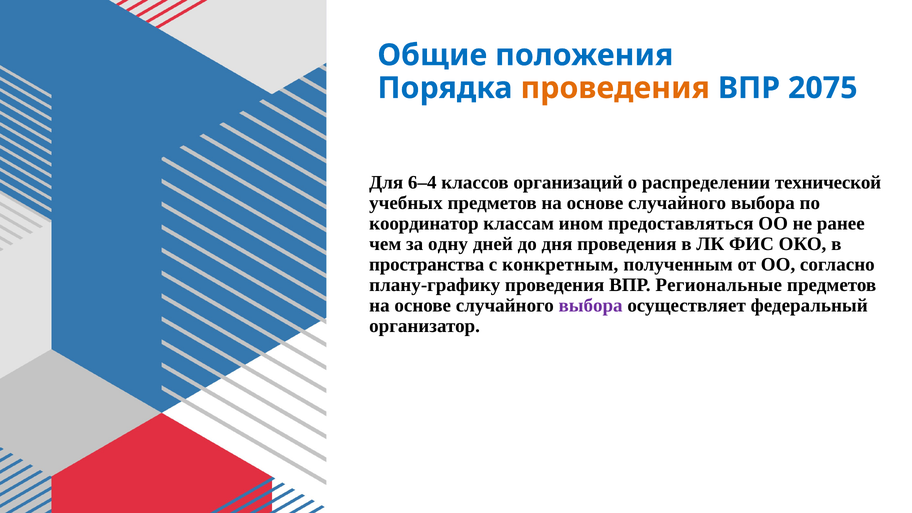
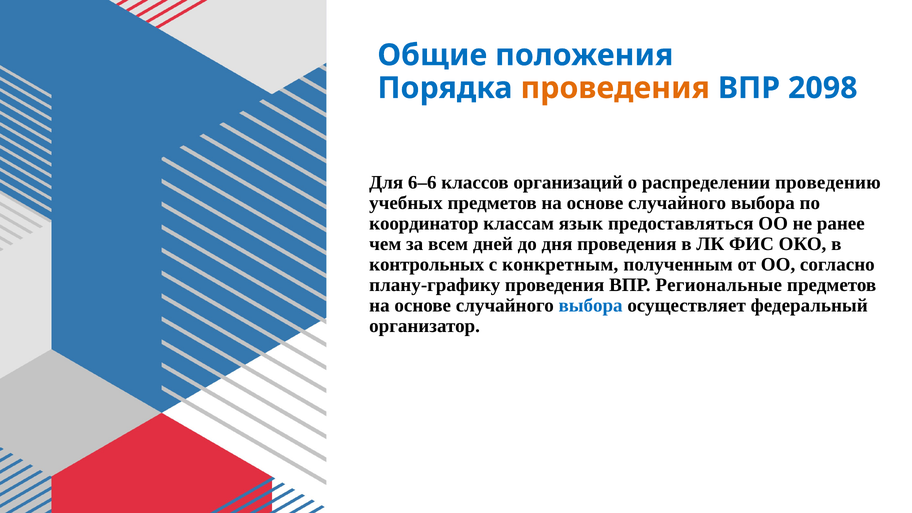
2075: 2075 -> 2098 (823, 88)
6–4: 6–4 -> 6–6 (422, 182)
технической: технической -> проведению (828, 182)
ином: ином -> язык (581, 223)
одну: одну -> всем (448, 244)
пространства: пространства -> контрольных (427, 264)
выбора colour: purple -> blue (591, 305)
